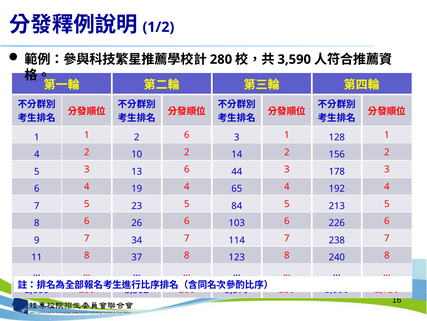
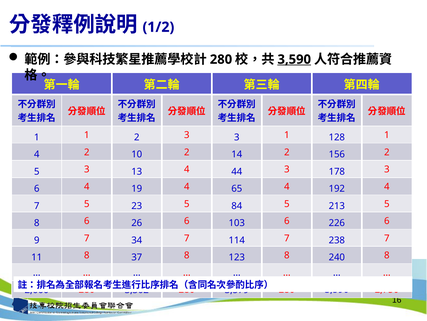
3,590 underline: none -> present (294, 59)
6: 6 -> 3 (187, 135)
6: 6 -> 4 (187, 169)
